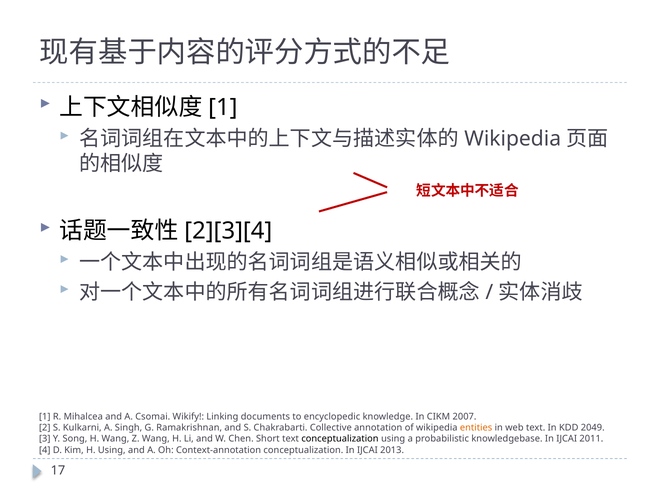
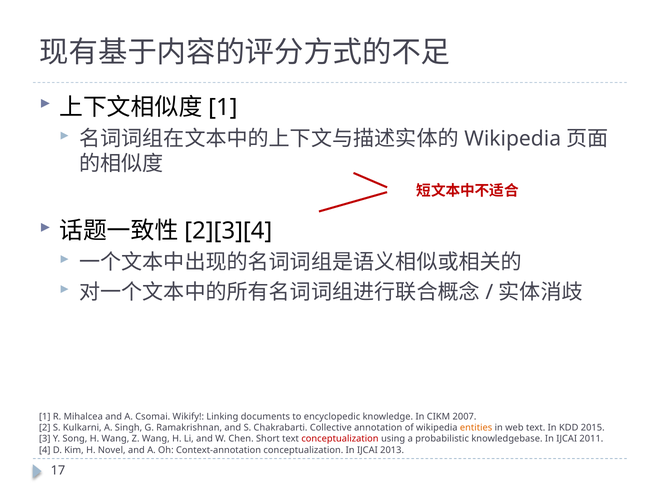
2049: 2049 -> 2015 (593, 428)
conceptualization colour: black -> red (340, 439)
H Using: Using -> Novel (112, 450)
